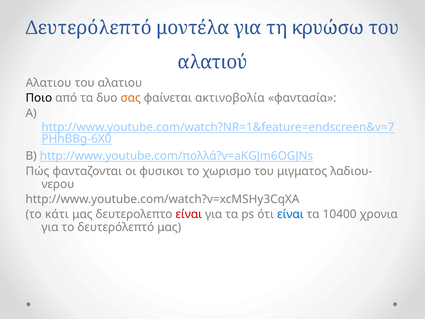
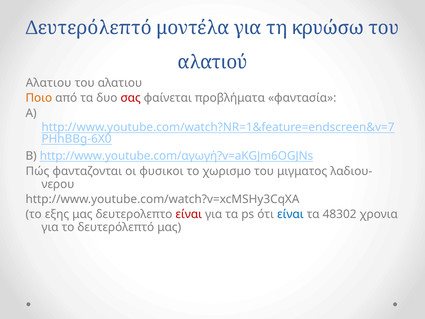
Ποιο colour: black -> orange (39, 98)
σας colour: orange -> red (131, 98)
ακτινοβολία: ακτινοβολία -> προβλήματα (230, 98)
http://www.youtube.com/πολλά?v=aKGJm6OGJNs: http://www.youtube.com/πολλά?v=aKGJm6OGJNs -> http://www.youtube.com/αγωγή?v=aKGJm6OGJNs (176, 156)
κάτι: κάτι -> εξης (57, 214)
10400: 10400 -> 48302 (340, 214)
